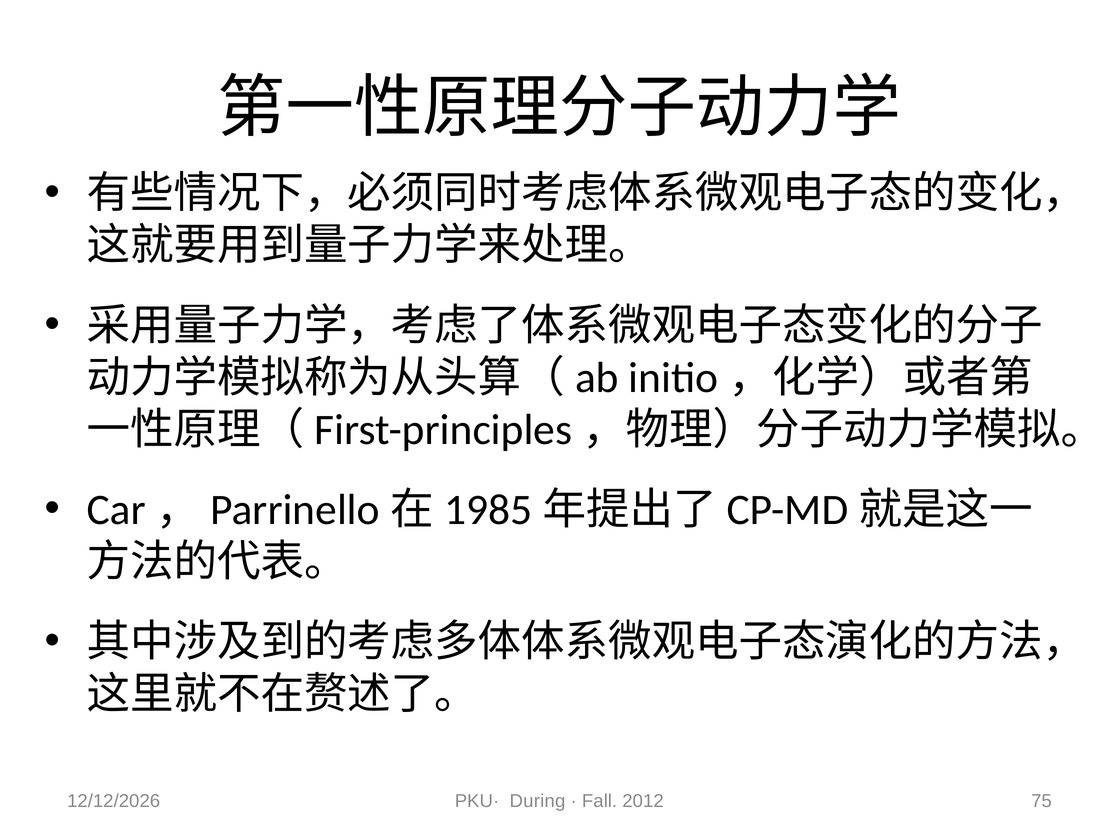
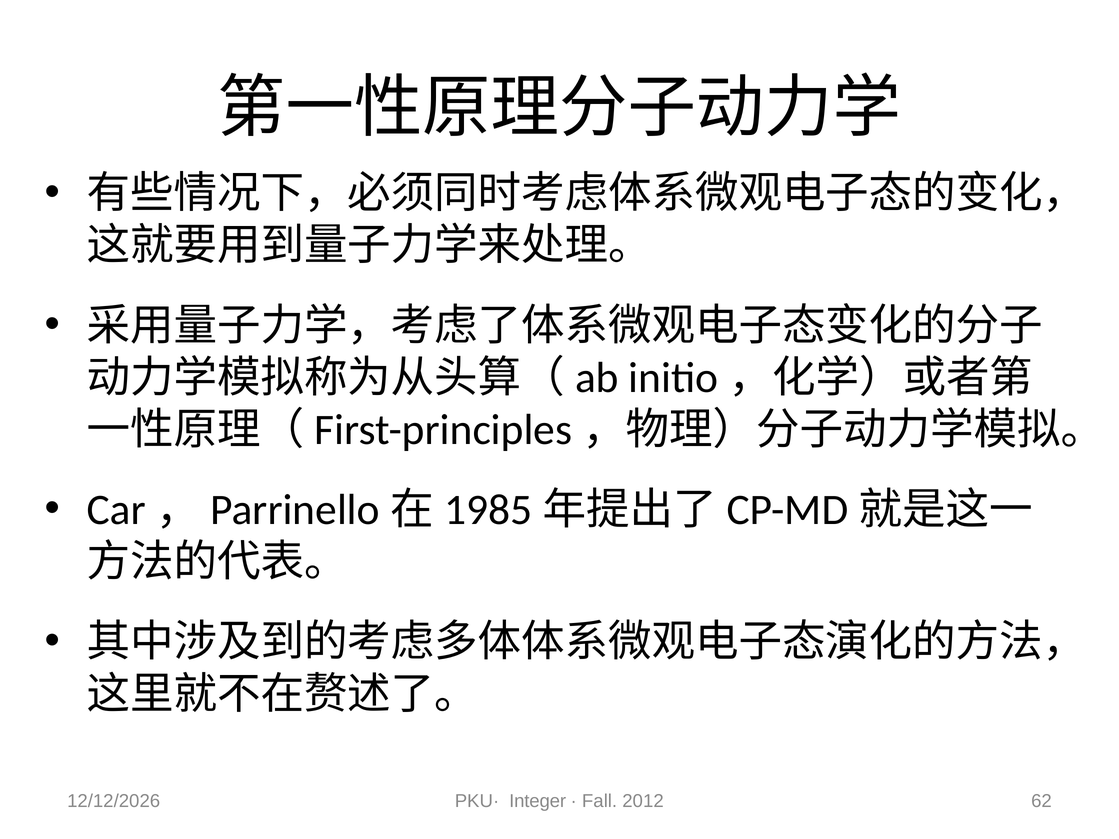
During: During -> Integer (538, 801)
75: 75 -> 62 (1041, 801)
